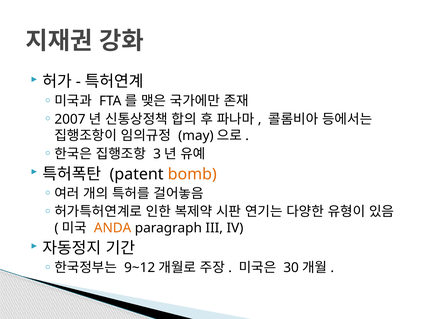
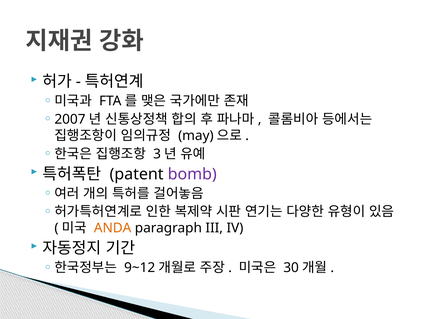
bomb colour: orange -> purple (192, 174)
